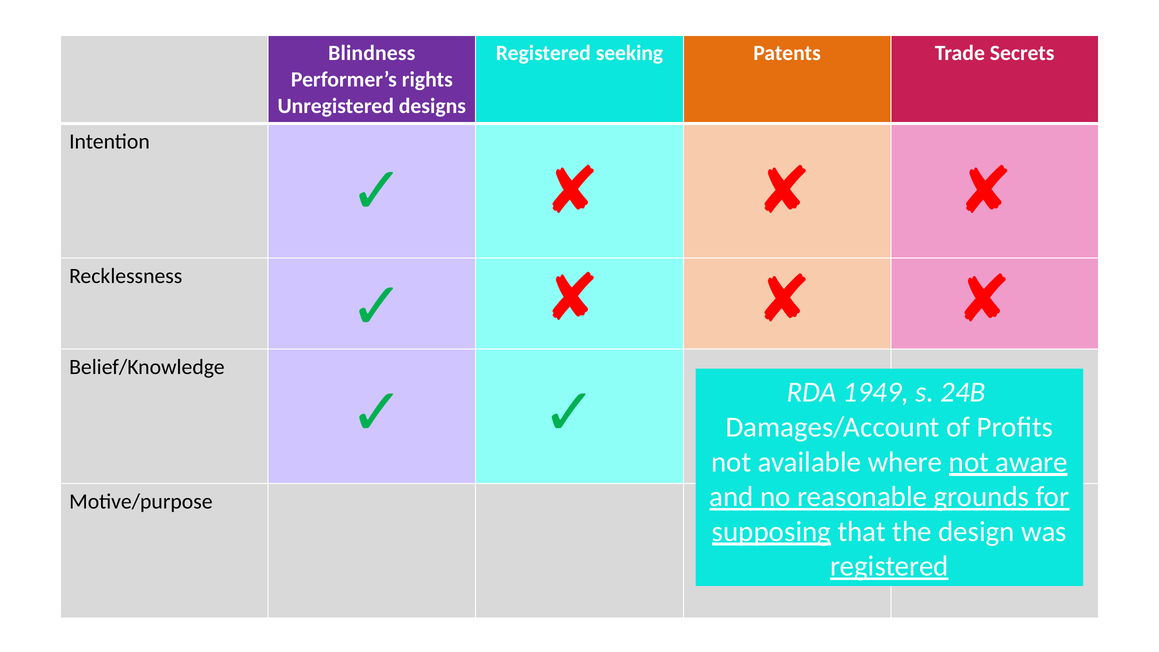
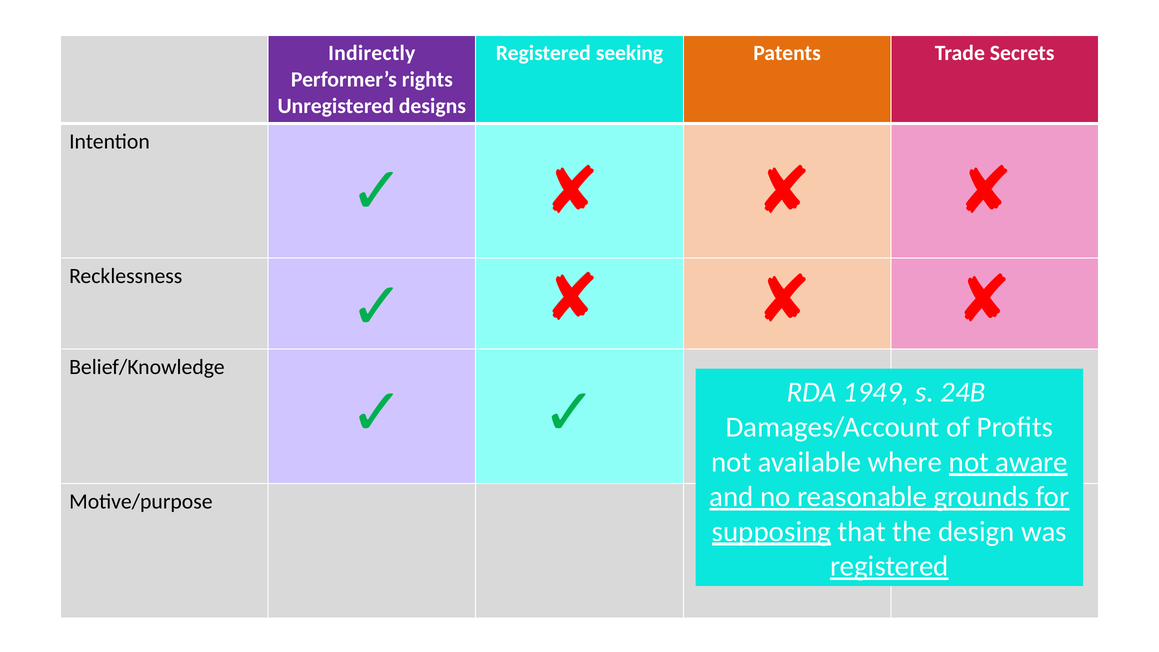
Blindness: Blindness -> Indirectly (372, 53)
